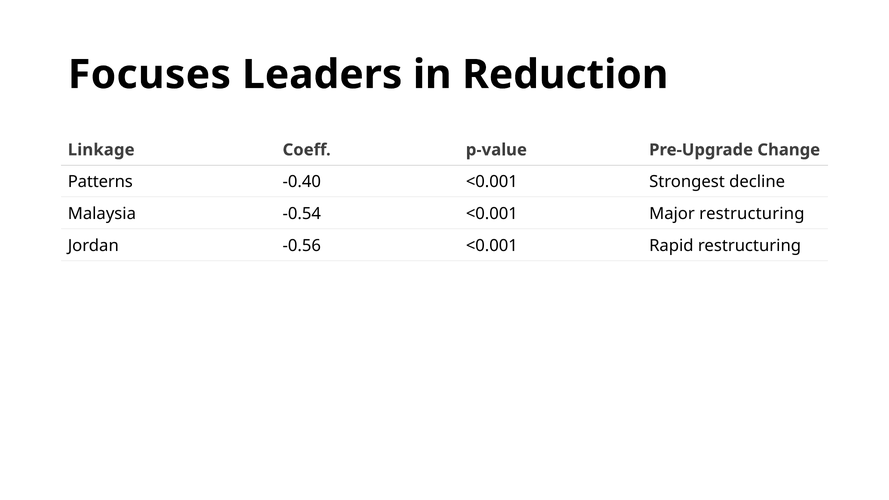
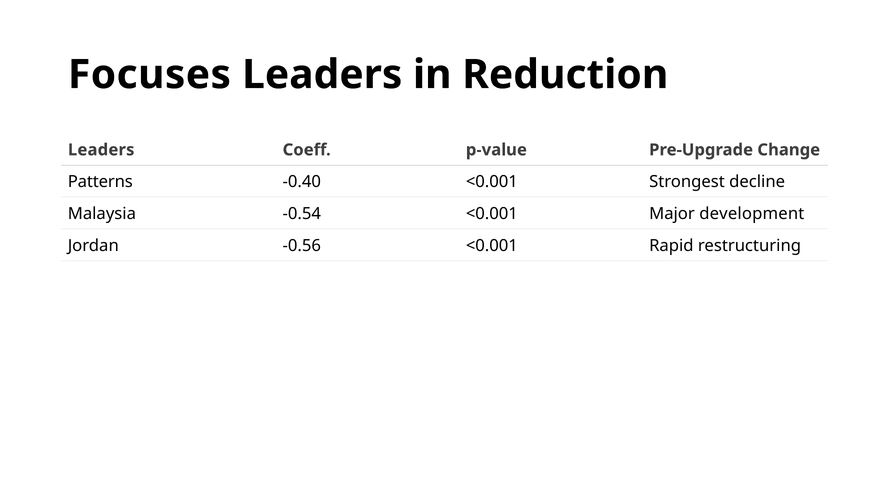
Linkage: Linkage -> Leaders (101, 150)
Major restructuring: restructuring -> development (752, 214)
